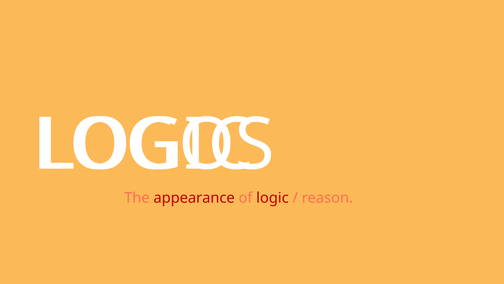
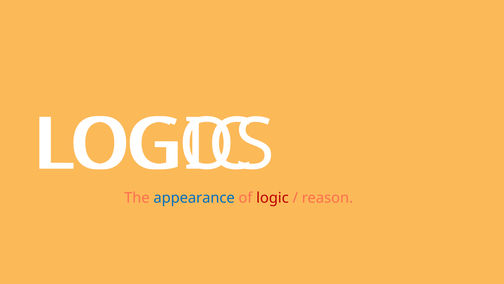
appearance colour: red -> blue (194, 198)
